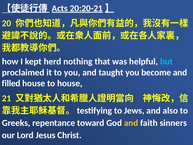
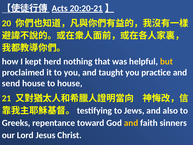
but colour: light blue -> yellow (166, 61)
become: become -> practice (156, 72)
filled: filled -> send (11, 83)
